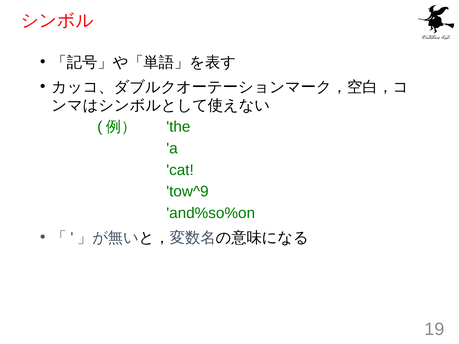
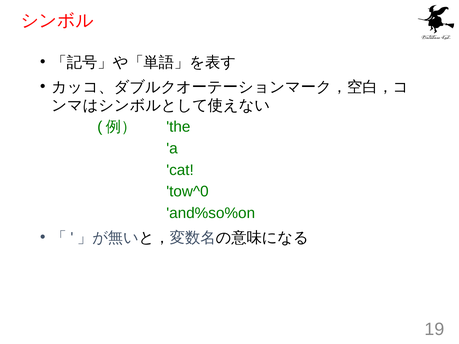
tow^9: tow^9 -> tow^0 (187, 192)
